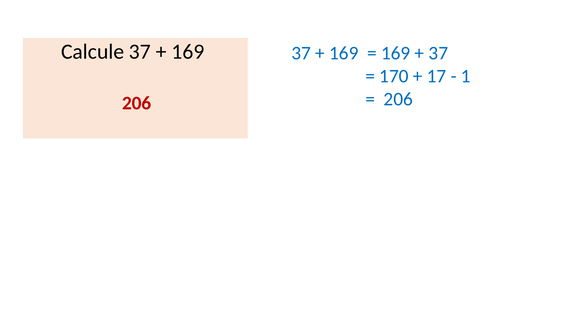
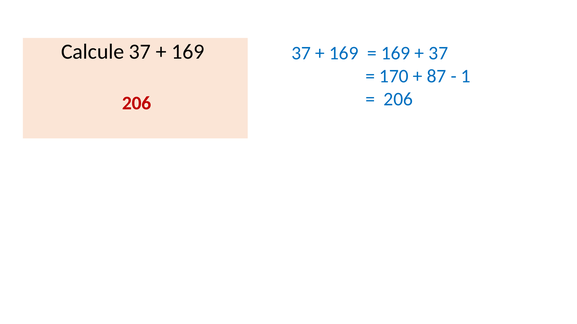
17: 17 -> 87 (437, 76)
